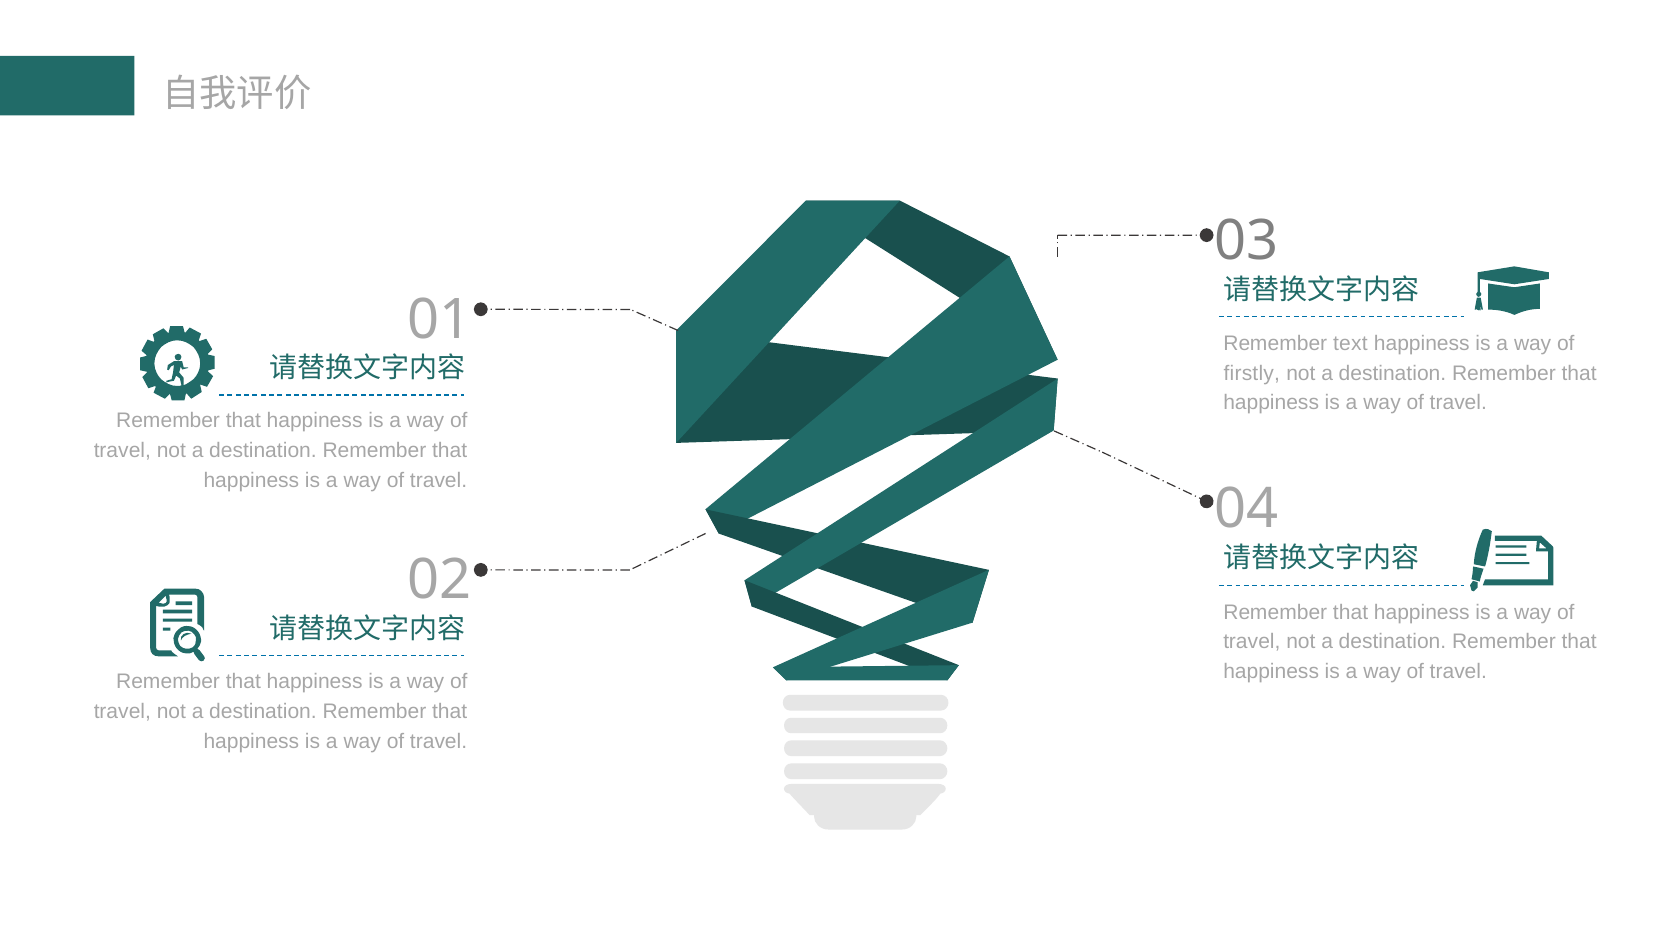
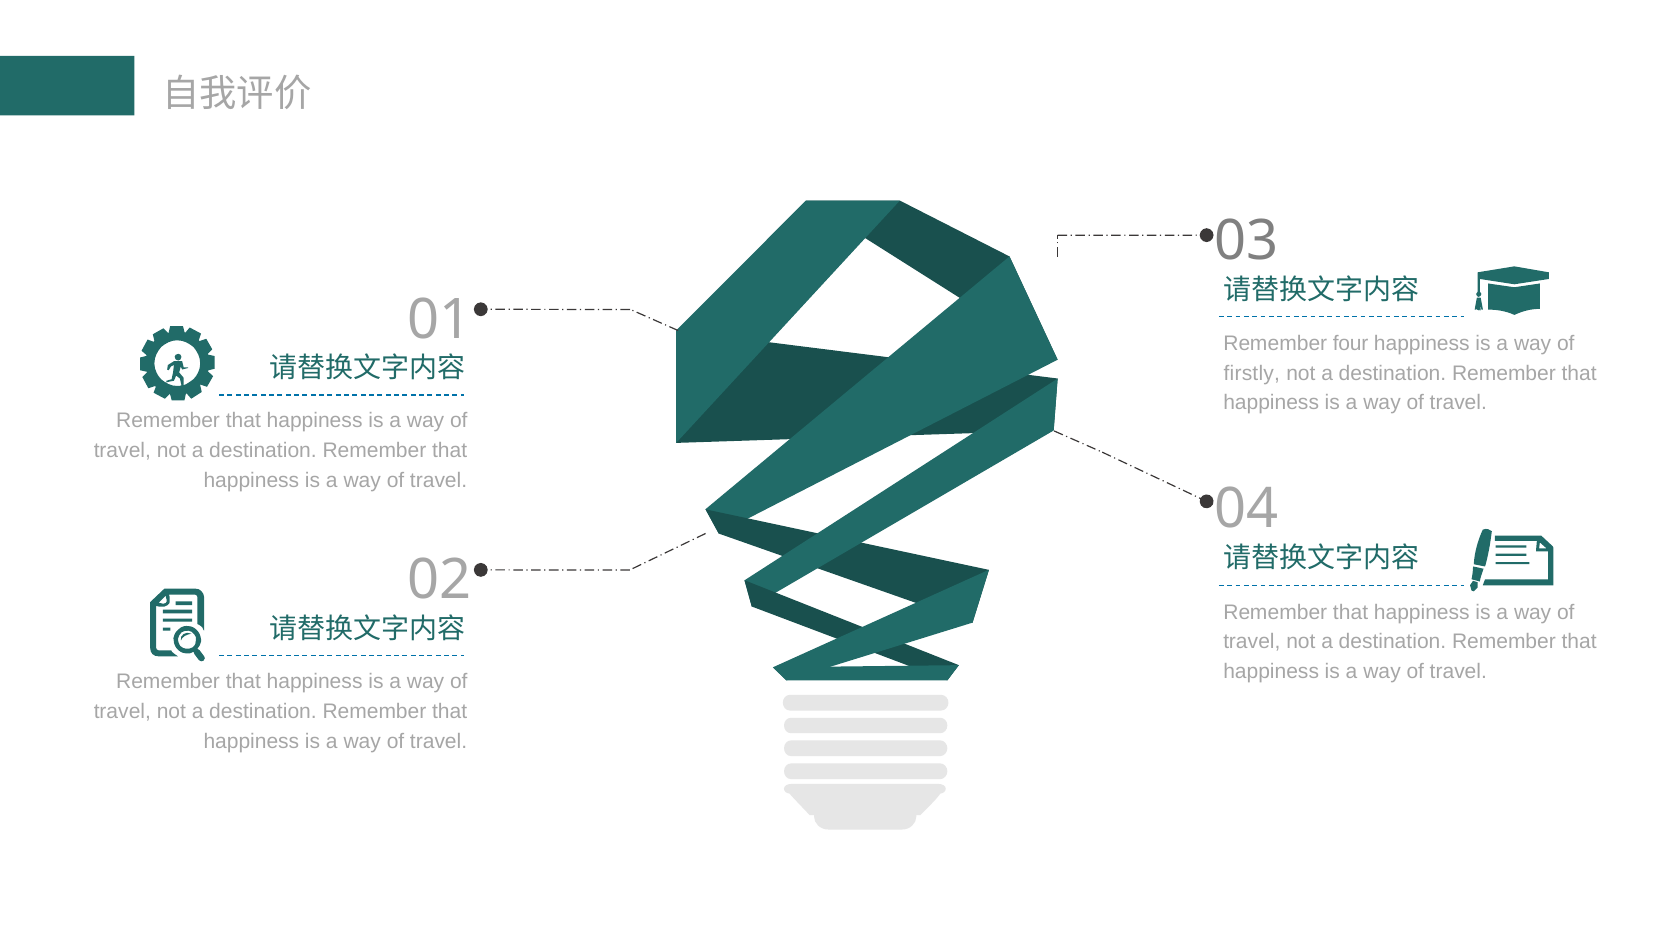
text: text -> four (1351, 344)
